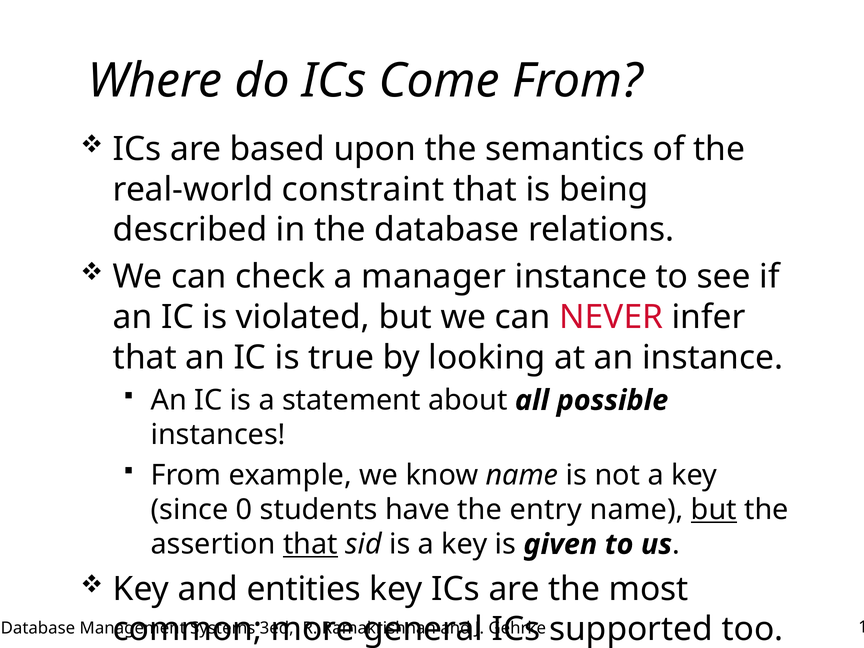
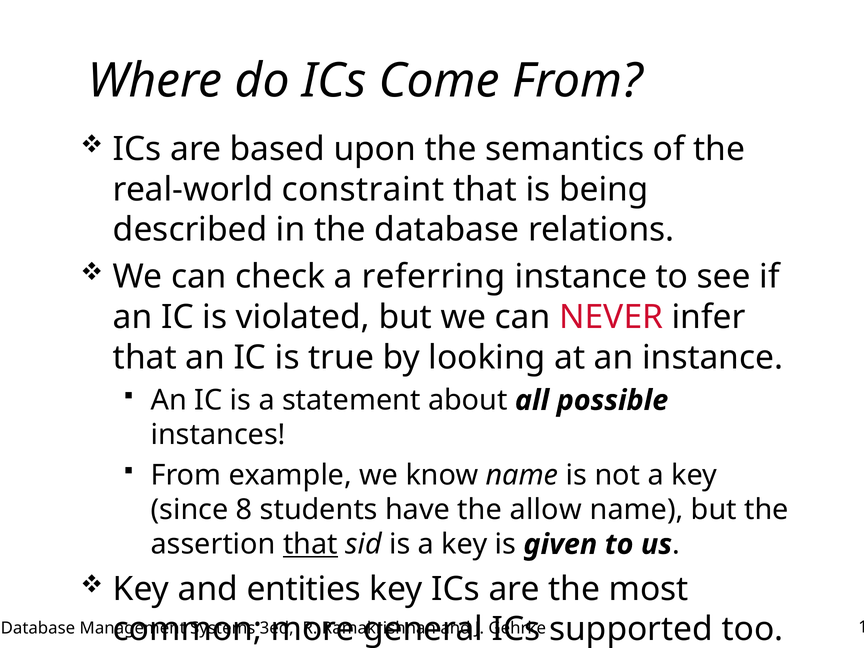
manager: manager -> referring (434, 277)
0: 0 -> 8 (244, 510)
entry: entry -> allow (546, 510)
but underline: present -> none (714, 510)
